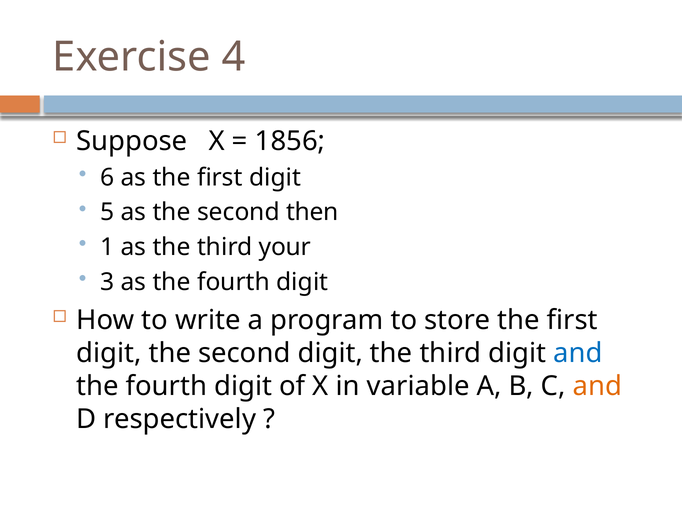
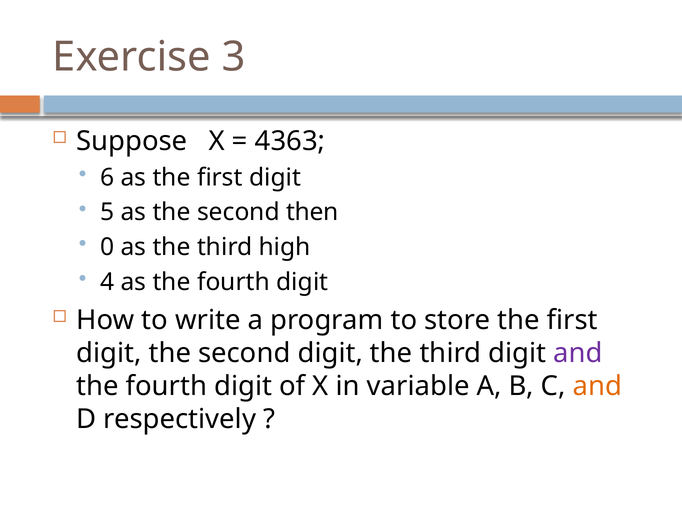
4: 4 -> 3 (234, 57)
1856: 1856 -> 4363 (290, 141)
1: 1 -> 0 (107, 247)
your: your -> high (285, 247)
3: 3 -> 4 (107, 282)
and colour: blue -> purple (578, 353)
